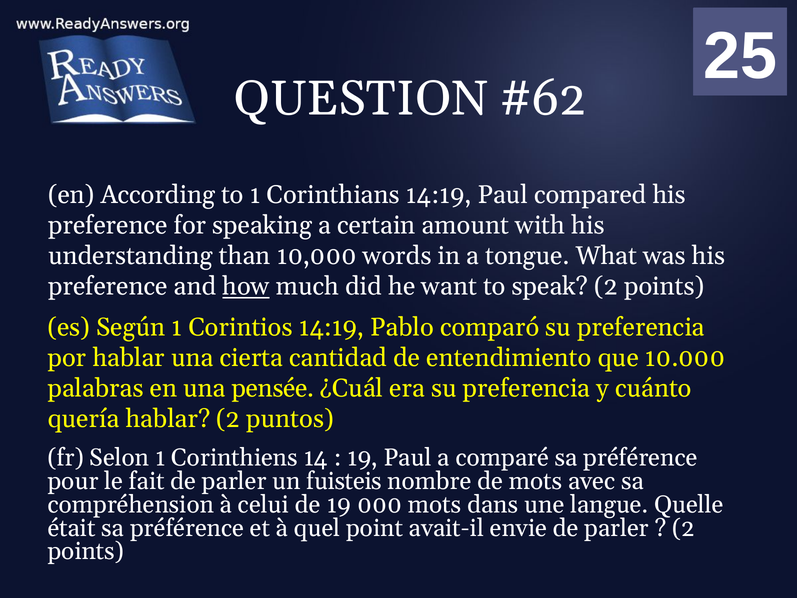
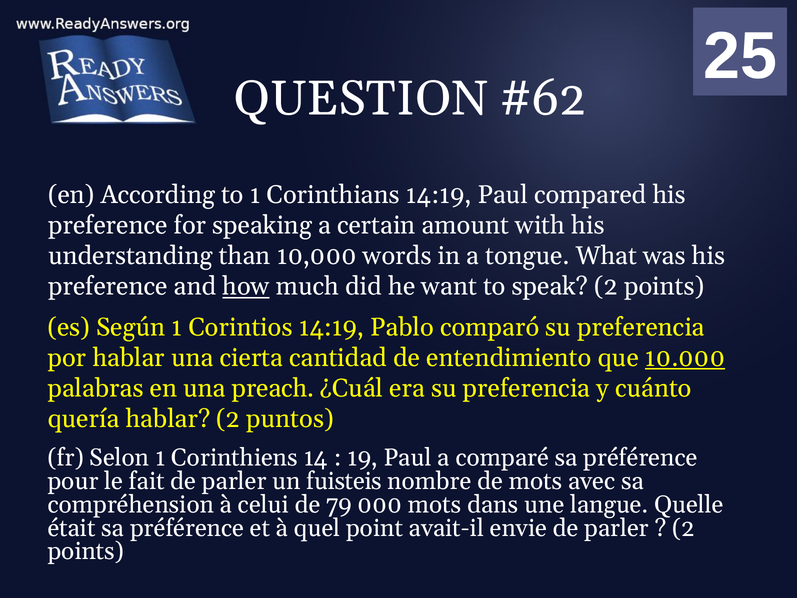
10.000 underline: none -> present (685, 358)
pensée: pensée -> preach (273, 388)
de 19: 19 -> 79 (339, 504)
